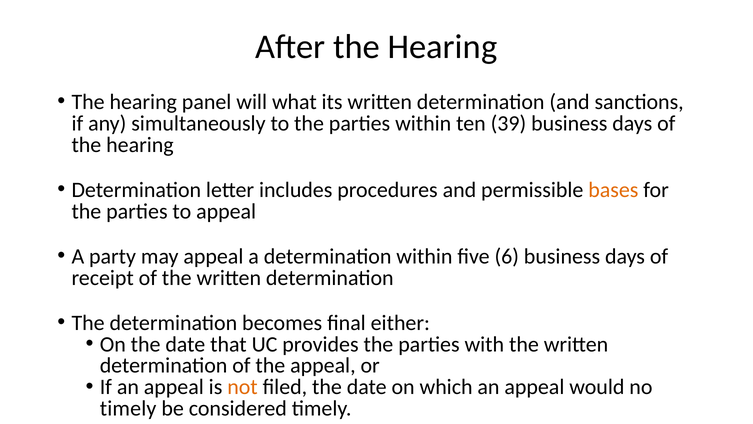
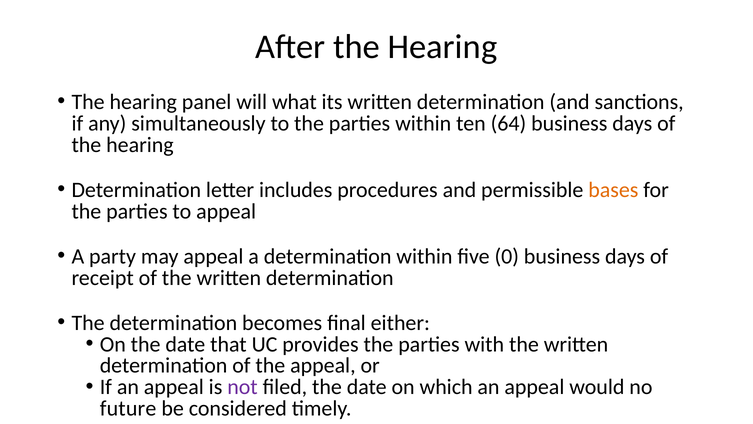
39: 39 -> 64 (508, 123)
6: 6 -> 0 (507, 256)
not colour: orange -> purple (242, 387)
timely: timely -> future (128, 408)
